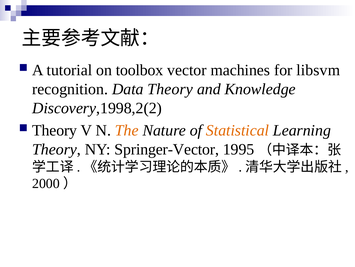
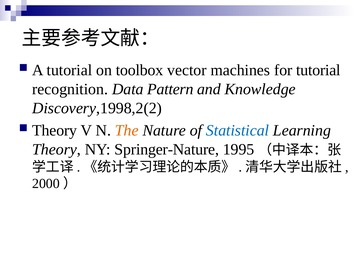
for libsvm: libsvm -> tutorial (318, 70)
Data Theory: Theory -> Pattern (170, 89)
Statistical colour: orange -> blue (238, 130)
Springer-Vector: Springer-Vector -> Springer-Nature (167, 149)
